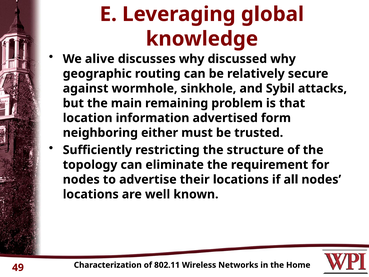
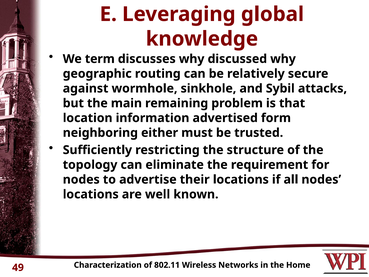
alive: alive -> term (100, 59)
